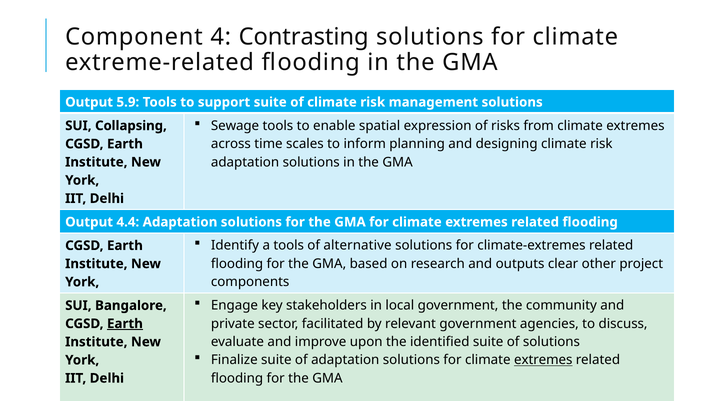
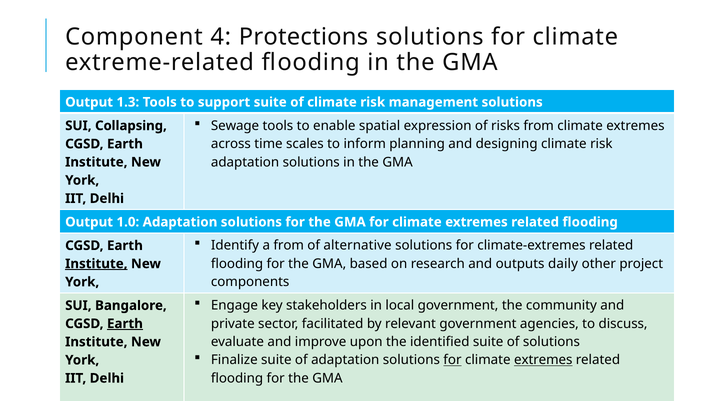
Contrasting: Contrasting -> Protections (303, 37)
5.9: 5.9 -> 1.3 (128, 102)
4.4: 4.4 -> 1.0 (128, 222)
a tools: tools -> from (289, 245)
clear: clear -> daily (563, 263)
Institute underline: none -> present (96, 263)
for underline: none -> present (452, 360)
